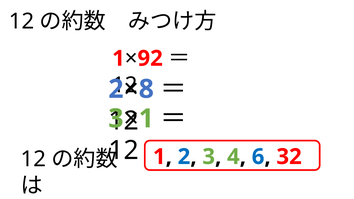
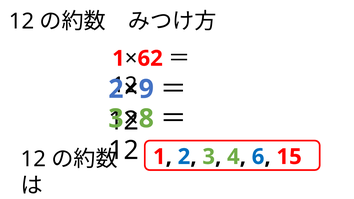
92: 92 -> 62 (150, 58)
8: 8 -> 9 (146, 89)
1: 1 -> 8 (146, 119)
32: 32 -> 15 (289, 157)
